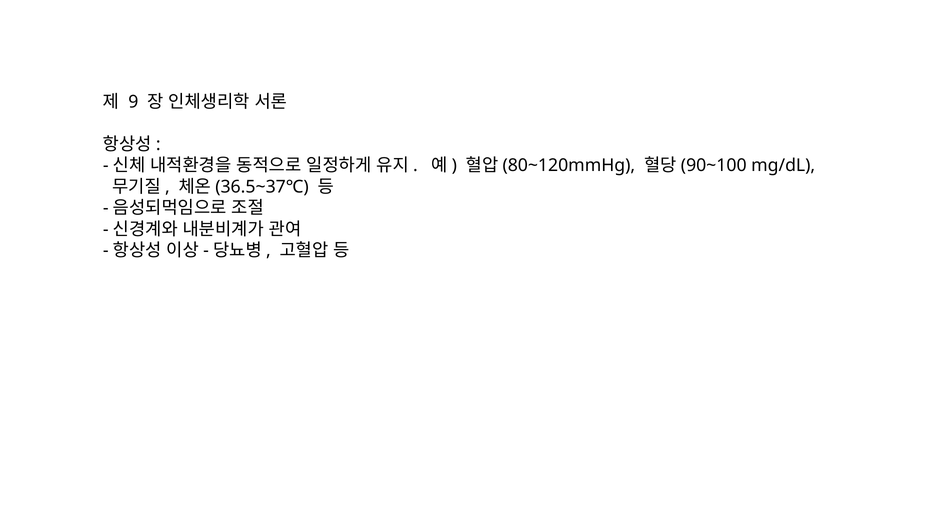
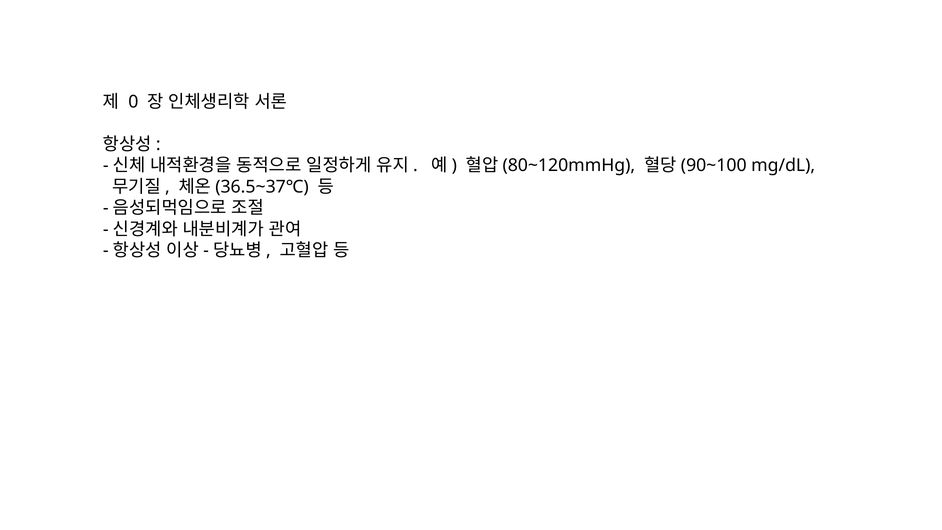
9: 9 -> 0 (133, 102)
